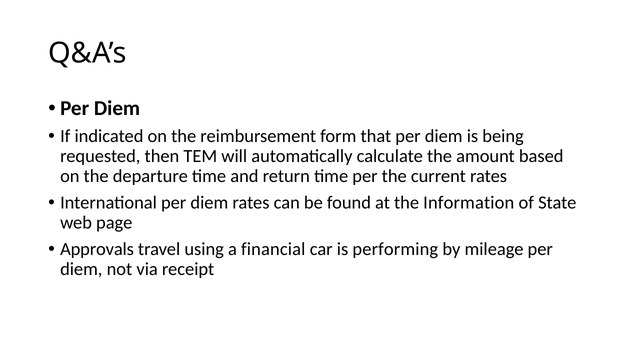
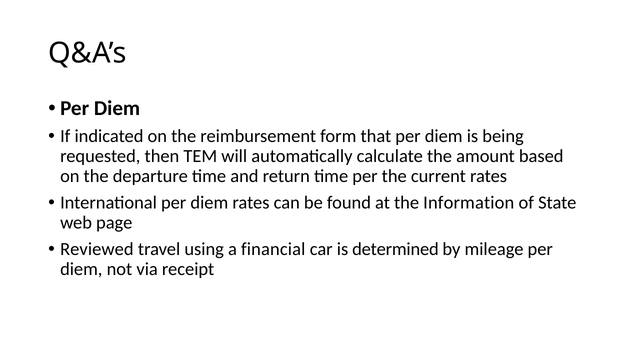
Approvals: Approvals -> Reviewed (97, 249)
performing: performing -> determined (395, 249)
